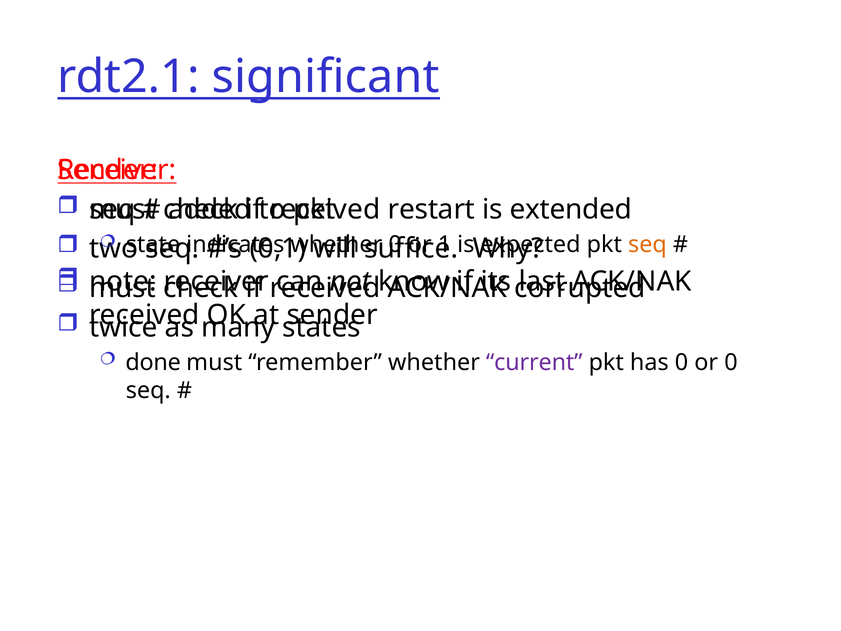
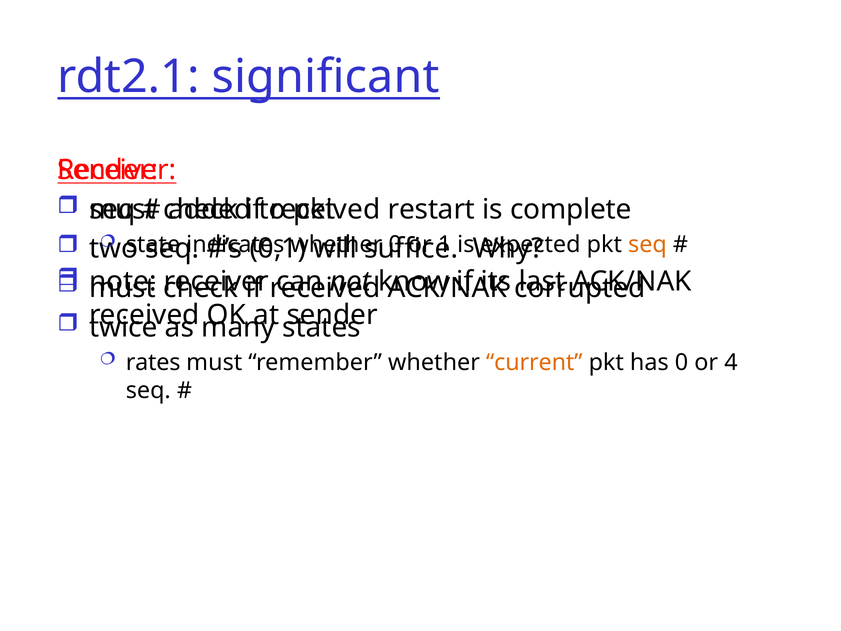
extended: extended -> complete (571, 209)
done: done -> rates (153, 362)
current colour: purple -> orange (534, 362)
or 0: 0 -> 4 (731, 362)
